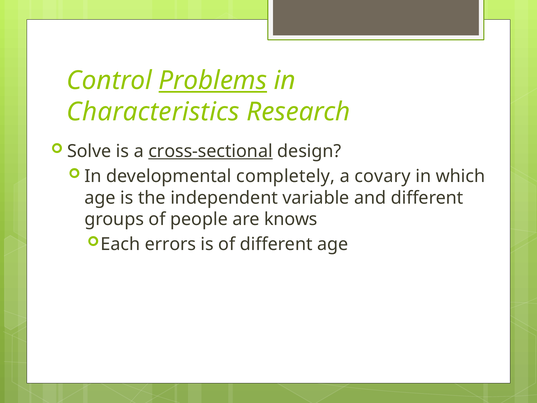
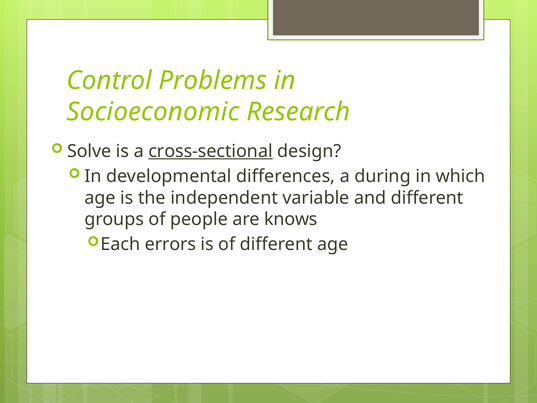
Problems underline: present -> none (213, 81)
Characteristics: Characteristics -> Socioeconomic (153, 112)
completely: completely -> differences (286, 176)
covary: covary -> during (383, 176)
